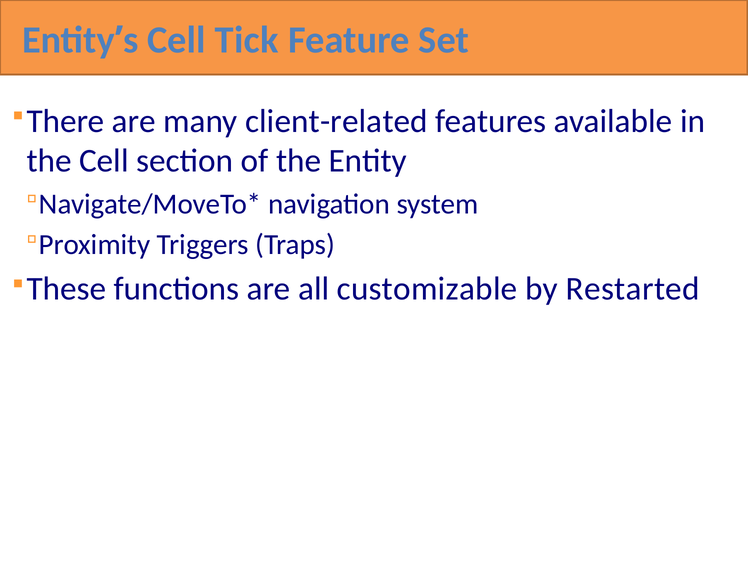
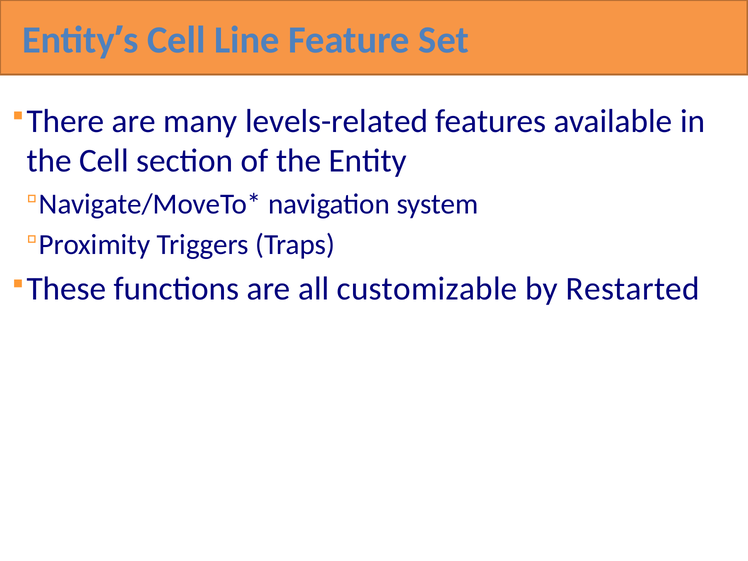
Tick: Tick -> Line (247, 40)
client-related: client-related -> levels-related (337, 121)
